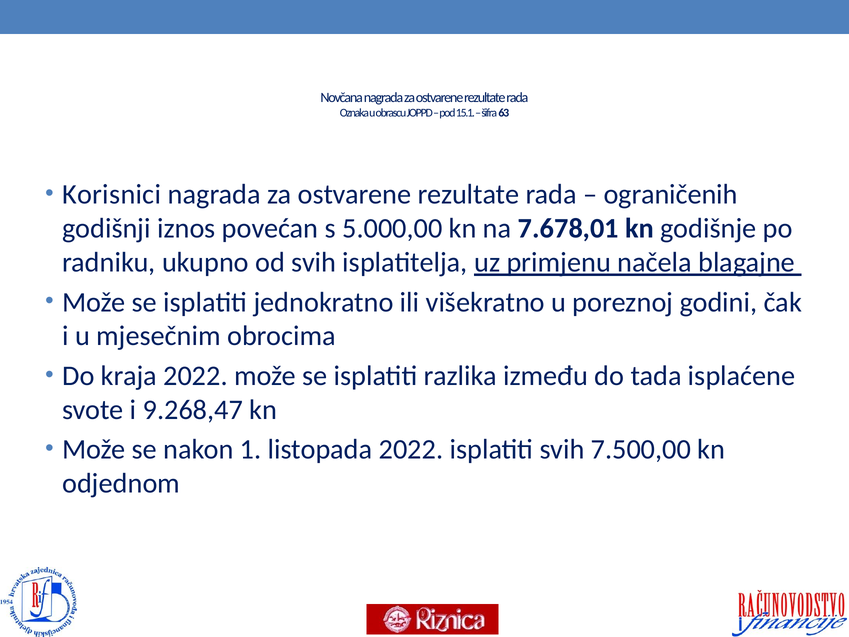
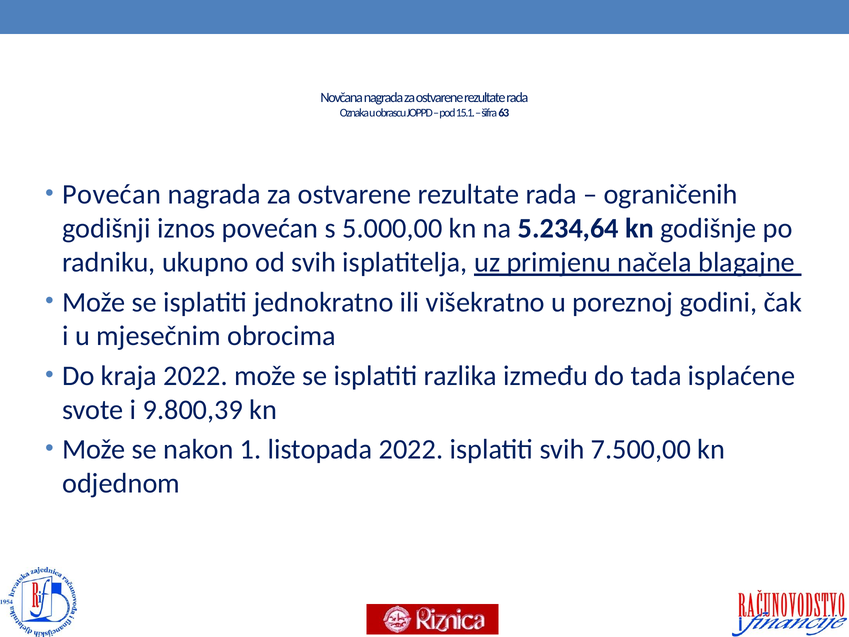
Korisnici: Korisnici -> Povećan (112, 195)
7.678,01: 7.678,01 -> 5.234,64 (568, 228)
9.268,47: 9.268,47 -> 9.800,39 (193, 410)
